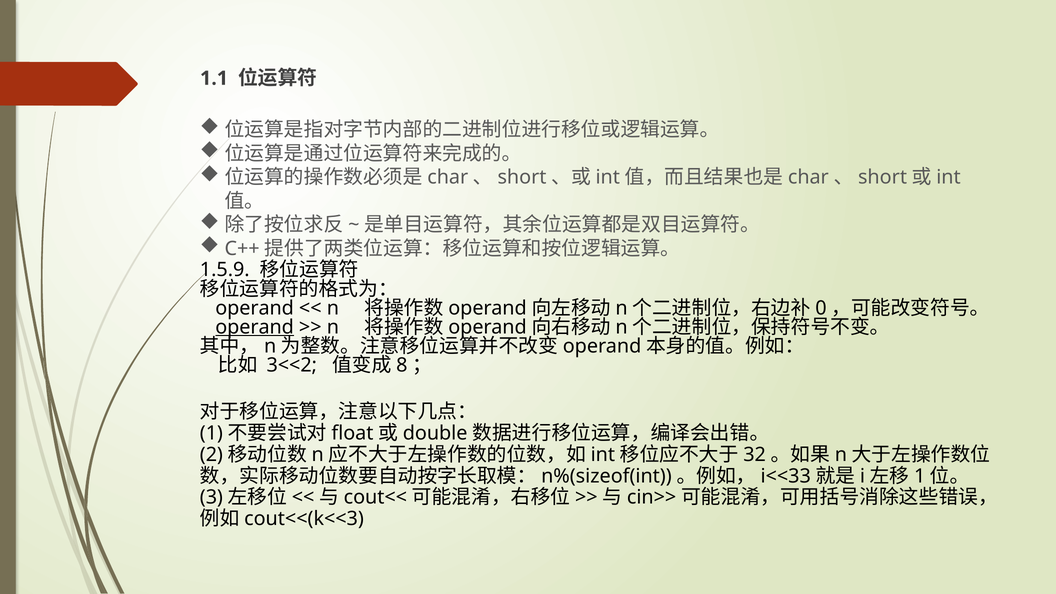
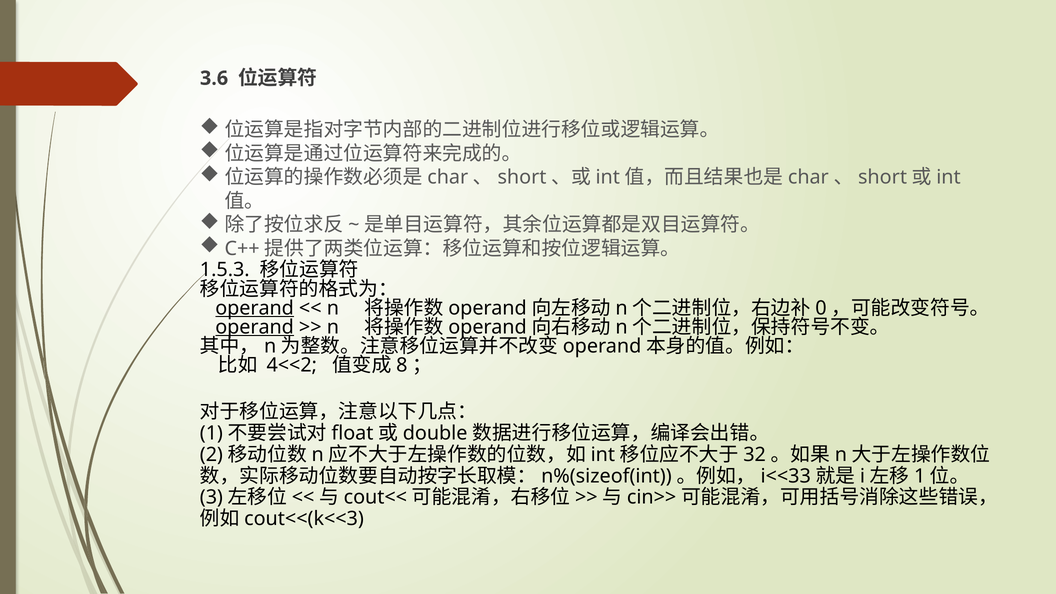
1.1: 1.1 -> 3.6 (214, 78)
1.5.9: 1.5.9 -> 1.5.3 (225, 270)
operand underline: none -> present (255, 308)
3<<2: 3<<2 -> 4<<2 (292, 365)
